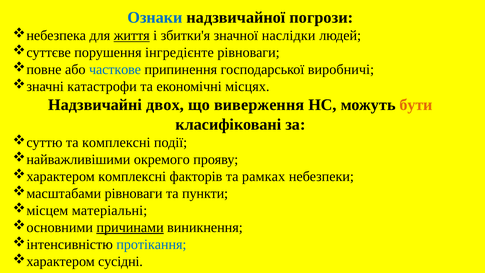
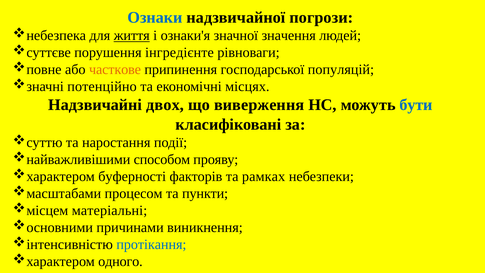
збитки'я: збитки'я -> ознаки'я (185, 36)
наслідки: наслідки -> значення (289, 36)
часткове colour: blue -> orange (115, 70)
виробничі: виробничі -> популяцій (341, 70)
катастрофи: катастрофи -> потенційно (102, 87)
бути colour: orange -> blue (416, 105)
та комплексні: комплексні -> наростання (116, 142)
окремого: окремого -> способом (162, 159)
комплексні: комплексні -> буферності (132, 176)
рівноваги: рівноваги -> процесом (134, 193)
причинами underline: present -> none (130, 227)
сусідні: сусідні -> одного (120, 261)
